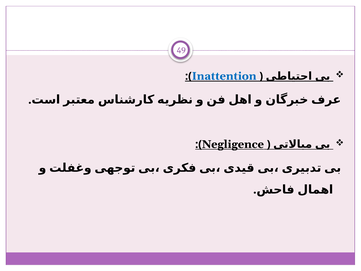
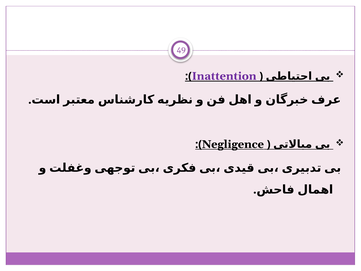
Inattention colour: blue -> purple (224, 76)
